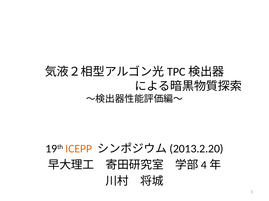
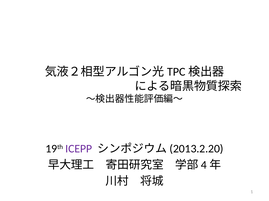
ICEPP colour: orange -> purple (79, 149)
